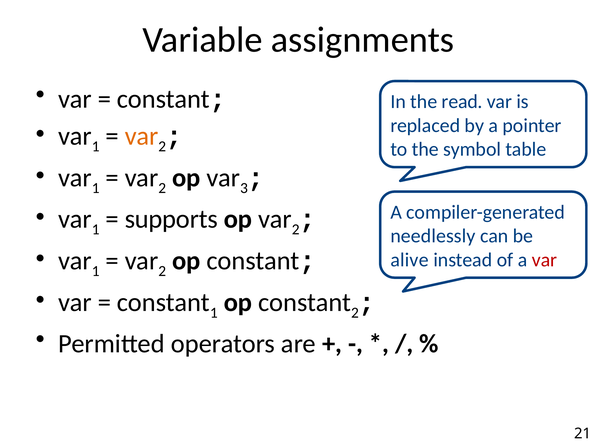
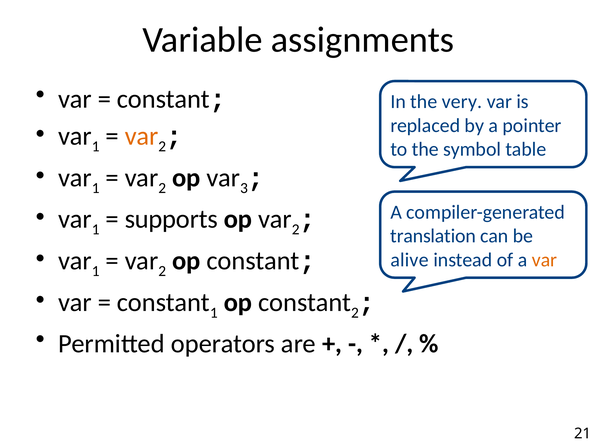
read: read -> very (462, 102)
needlessly: needlessly -> translation (433, 236)
var colour: red -> orange (544, 260)
